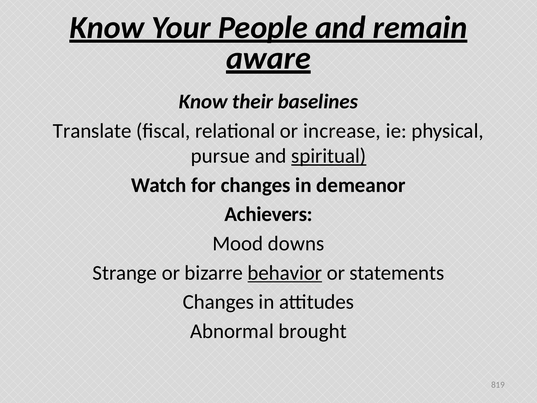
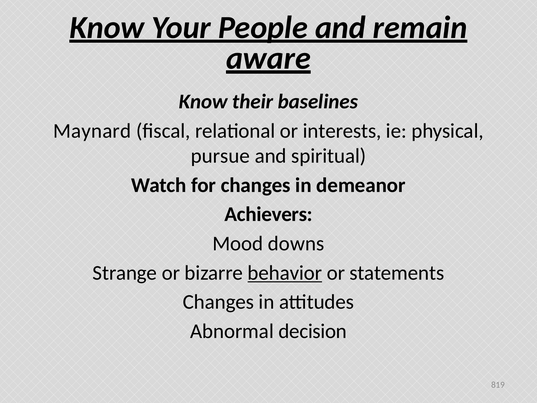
Translate: Translate -> Maynard (92, 131)
increase: increase -> interests (342, 131)
spiritual underline: present -> none (329, 156)
brought: brought -> decision (313, 331)
